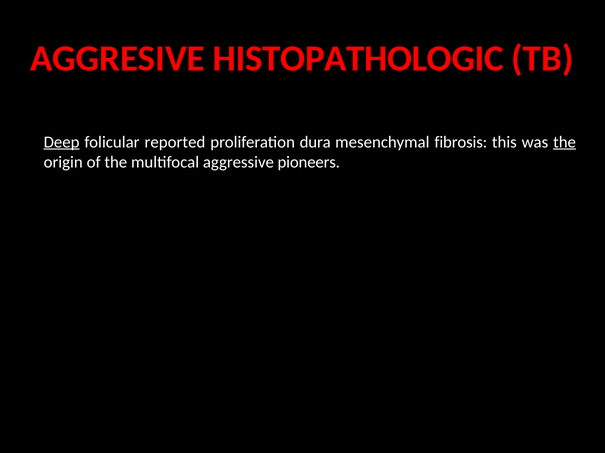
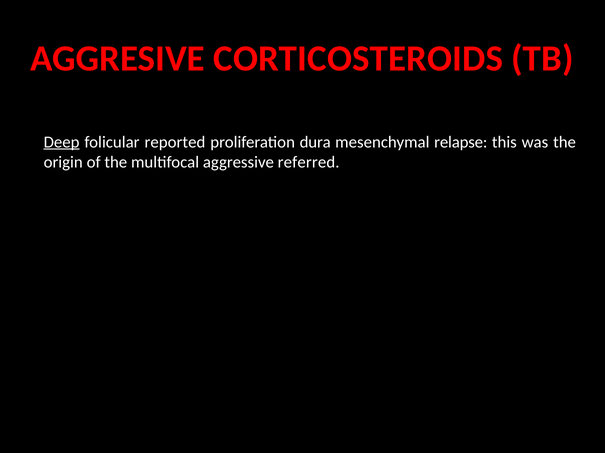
HISTOPATHOLOGIC: HISTOPATHOLOGIC -> CORTICOSTEROIDS (358, 59)
fibrosis: fibrosis -> relapse (461, 142)
the underline: present -> none (565, 142)
pioneers: pioneers -> referred (309, 162)
